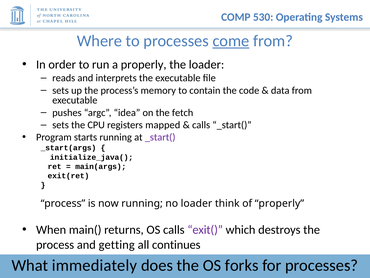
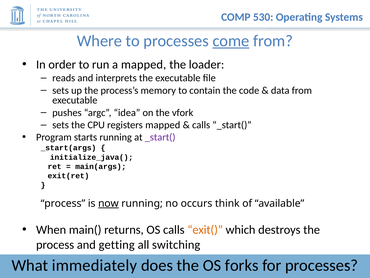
a properly: properly -> mapped (144, 64)
fetch: fetch -> vfork (183, 112)
now underline: none -> present (108, 203)
no loader: loader -> occurs (197, 203)
of properly: properly -> available (279, 203)
exit( colour: purple -> orange (205, 229)
continues: continues -> switching (176, 244)
